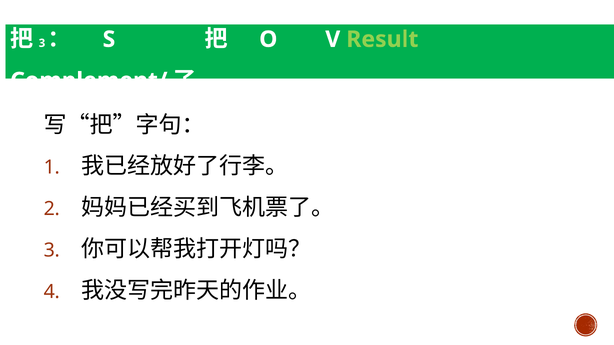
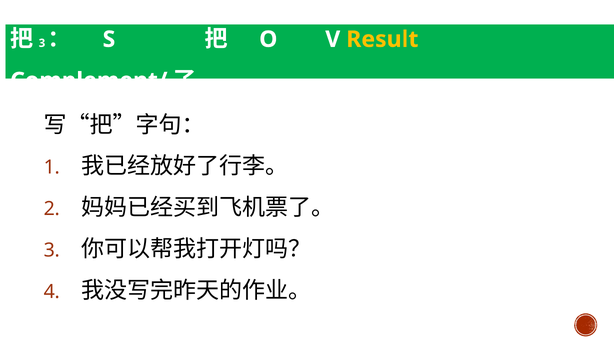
Result colour: light green -> yellow (382, 39)
